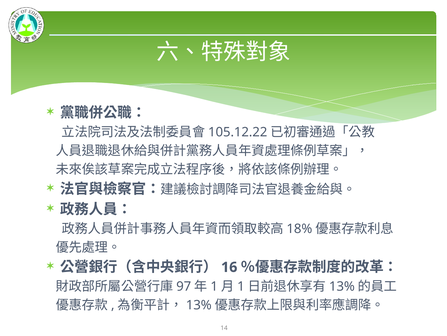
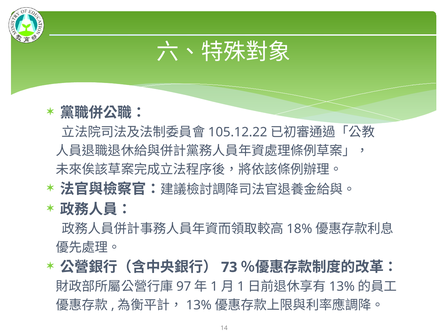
16: 16 -> 73 (229, 267)
